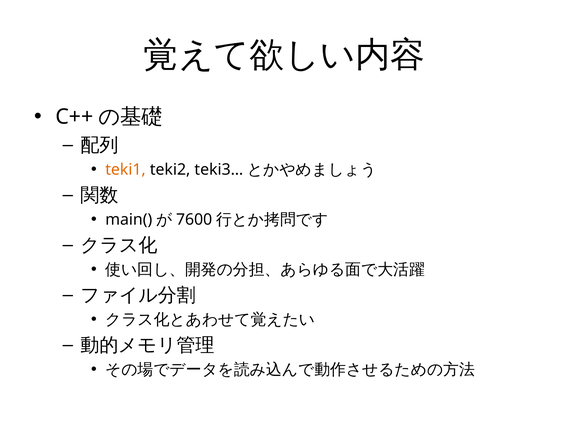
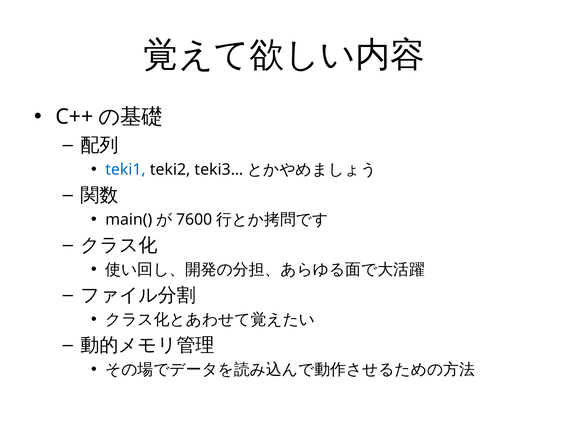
teki1 colour: orange -> blue (125, 170)
